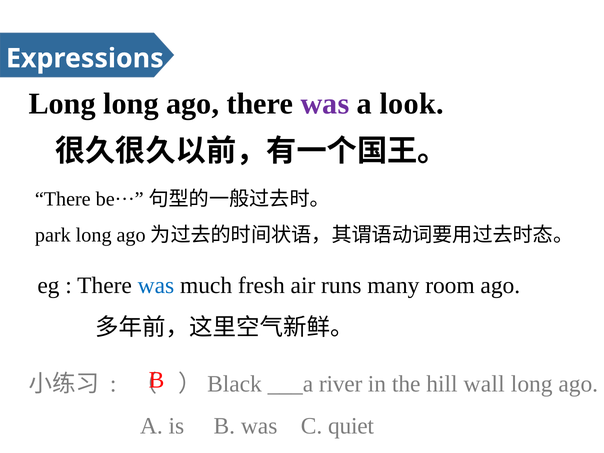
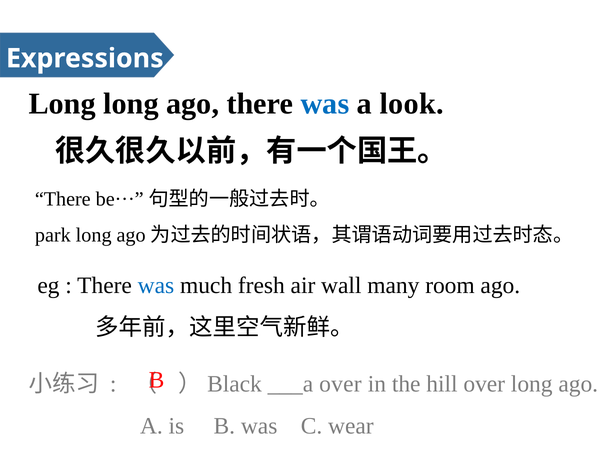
was colour: purple -> blue (325, 104)
runs: runs -> wall (341, 285)
___a river: river -> over (340, 384)
hill wall: wall -> over (484, 384)
quiet: quiet -> wear (351, 426)
